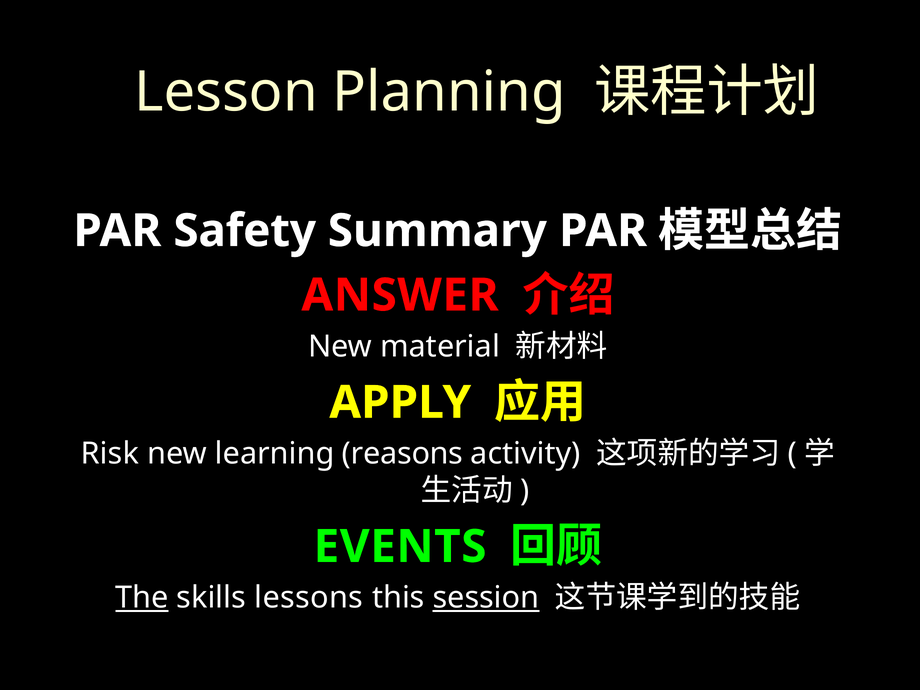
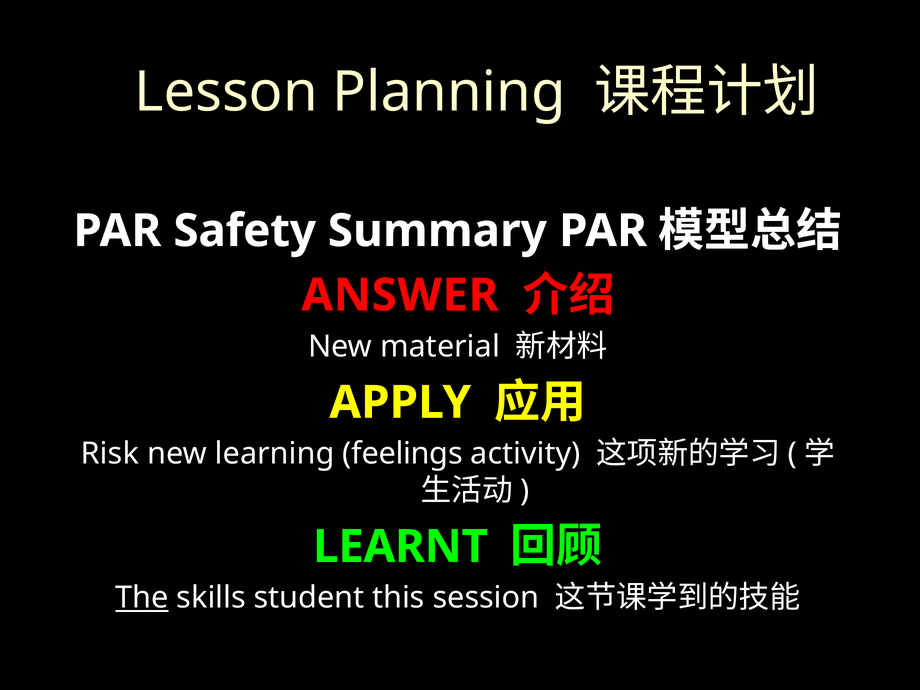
reasons: reasons -> feelings (403, 454)
EVENTS: EVENTS -> LEARNT (401, 547)
lessons: lessons -> student (309, 598)
session underline: present -> none (486, 598)
